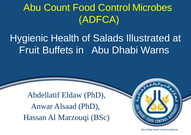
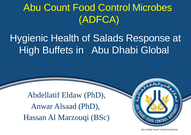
Illustrated: Illustrated -> Response (148, 38)
Fruit: Fruit -> High (29, 50)
Warns: Warns -> Global (155, 50)
